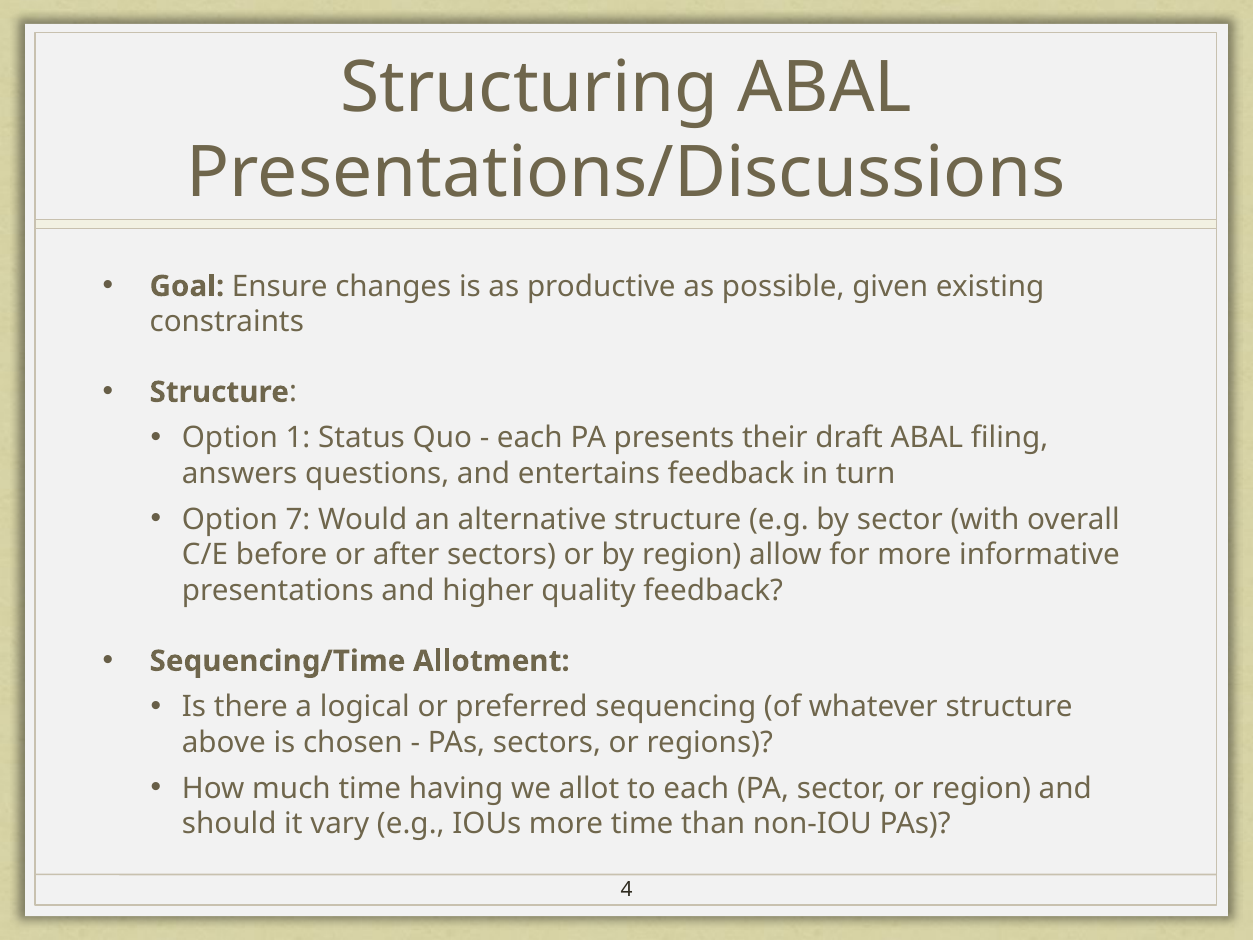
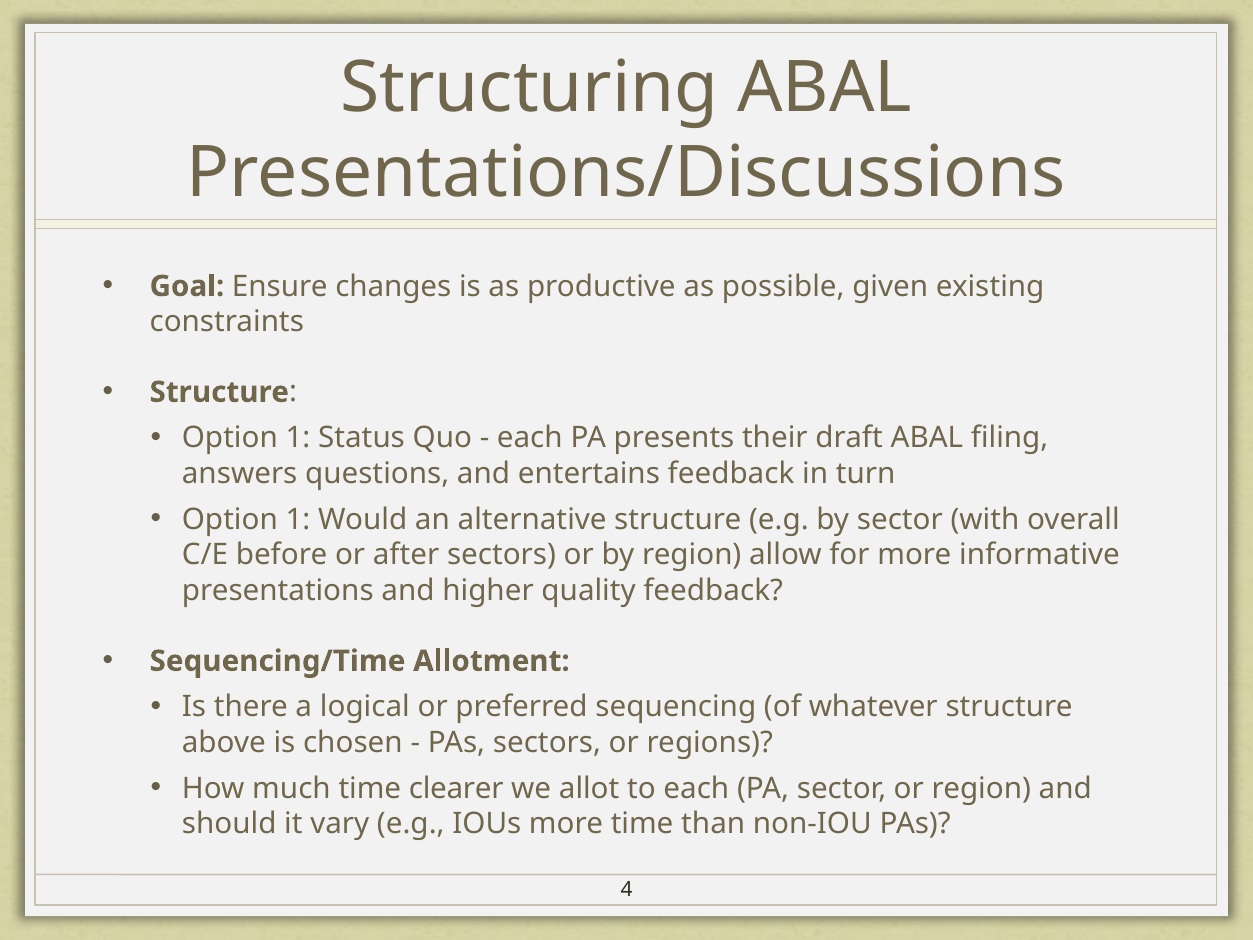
7: 7 -> 1 (298, 520)
having: having -> clearer (456, 788)
